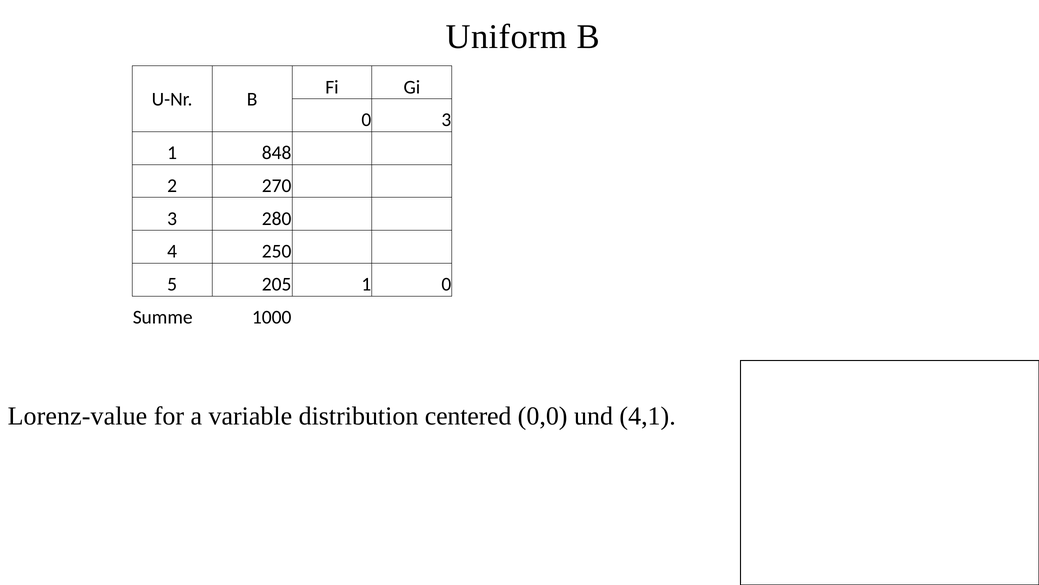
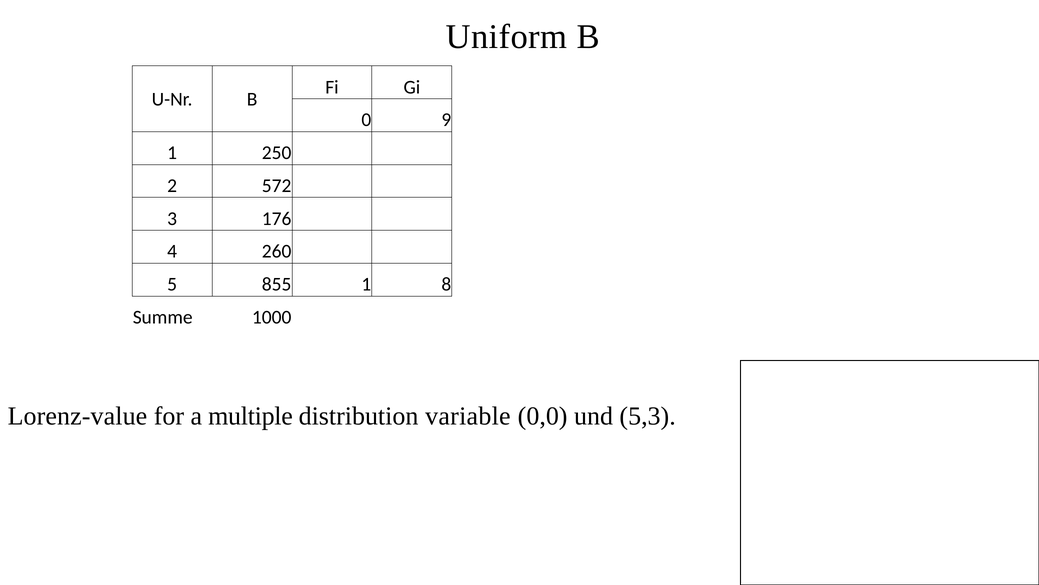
0 3: 3 -> 9 (446, 120)
848: 848 -> 250 (277, 153)
270: 270 -> 572 (277, 186)
280: 280 -> 176 (277, 218)
250: 250 -> 260 (277, 251)
205: 205 -> 855 (277, 284)
1 0: 0 -> 8 (446, 284)
variable: variable -> multiple (250, 416)
centered: centered -> variable (468, 416)
4,1: 4,1 -> 5,3 (648, 416)
